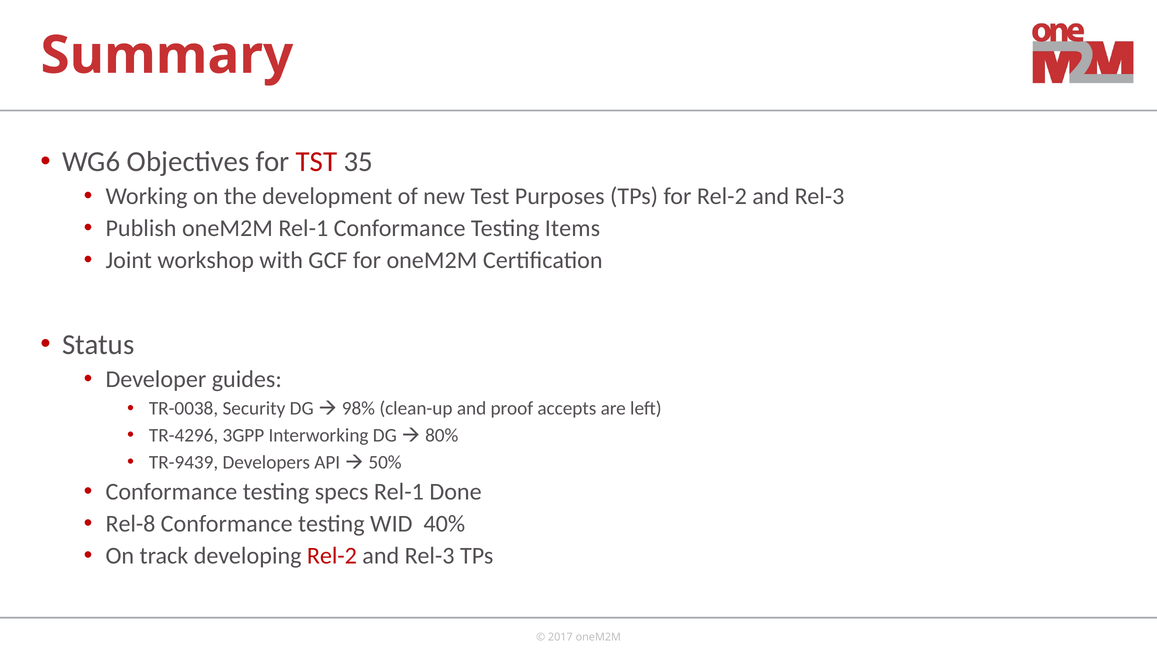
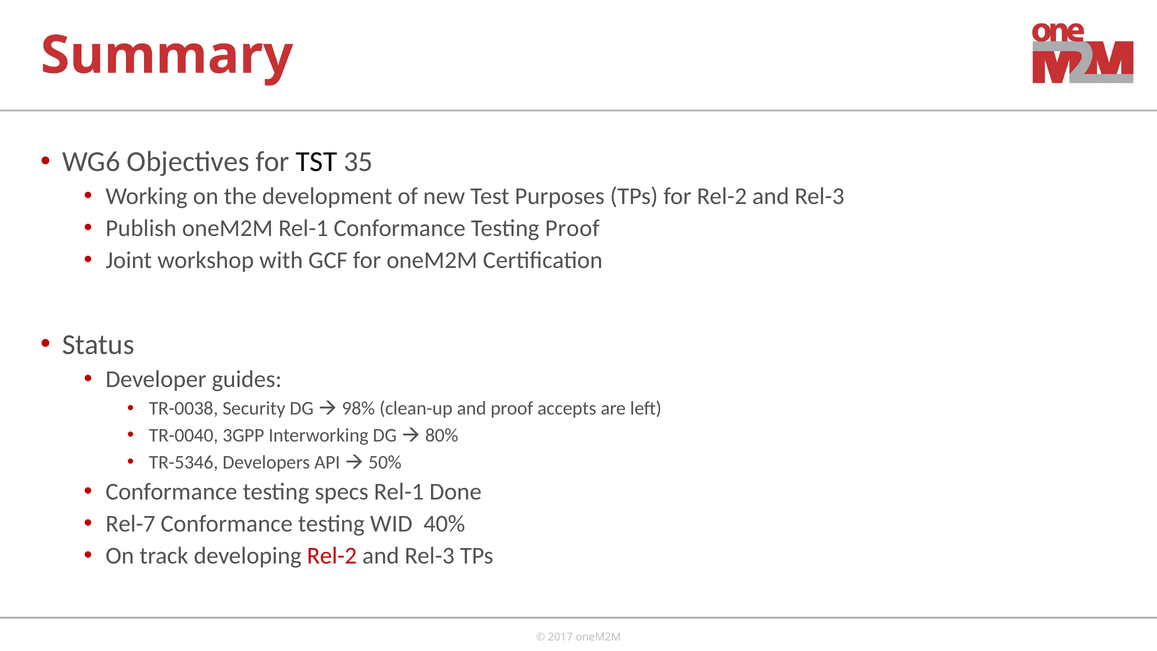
TST colour: red -> black (317, 162)
Testing Items: Items -> Proof (572, 228)
TR-4296: TR-4296 -> TR-0040 (184, 435)
TR-9439: TR-9439 -> TR-5346 (184, 462)
Rel-8: Rel-8 -> Rel-7 (130, 524)
